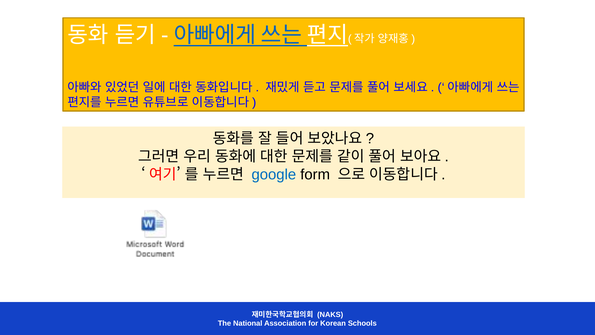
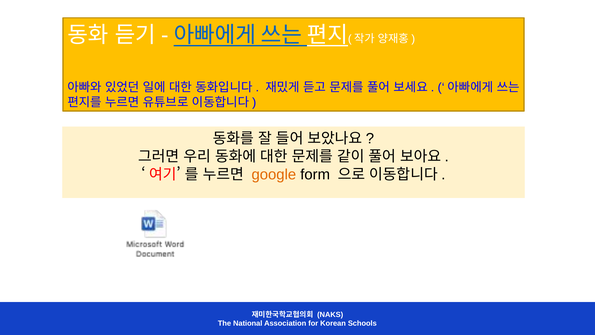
google colour: blue -> orange (274, 174)
